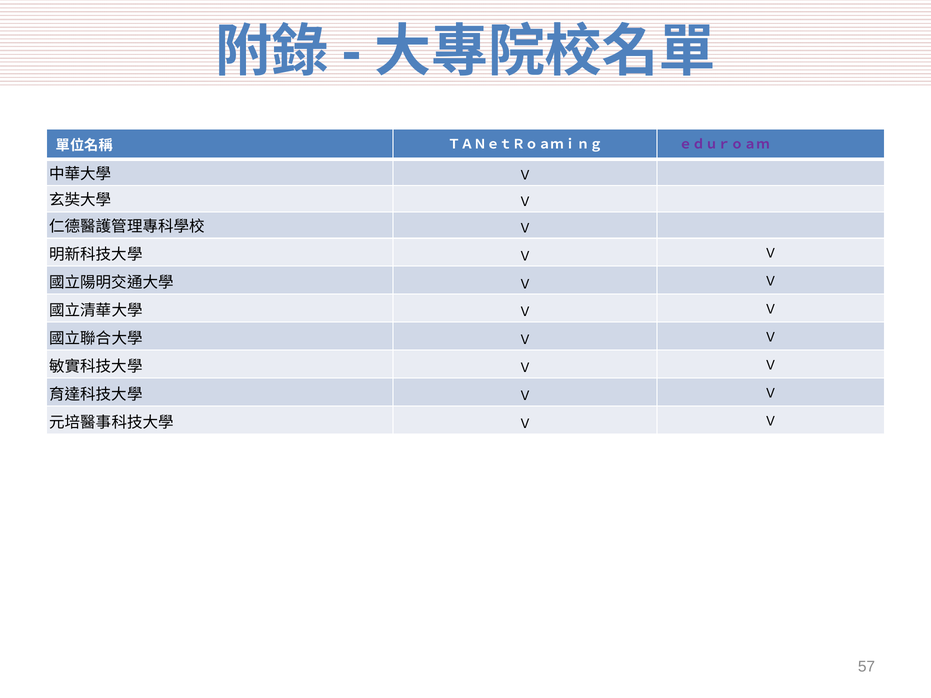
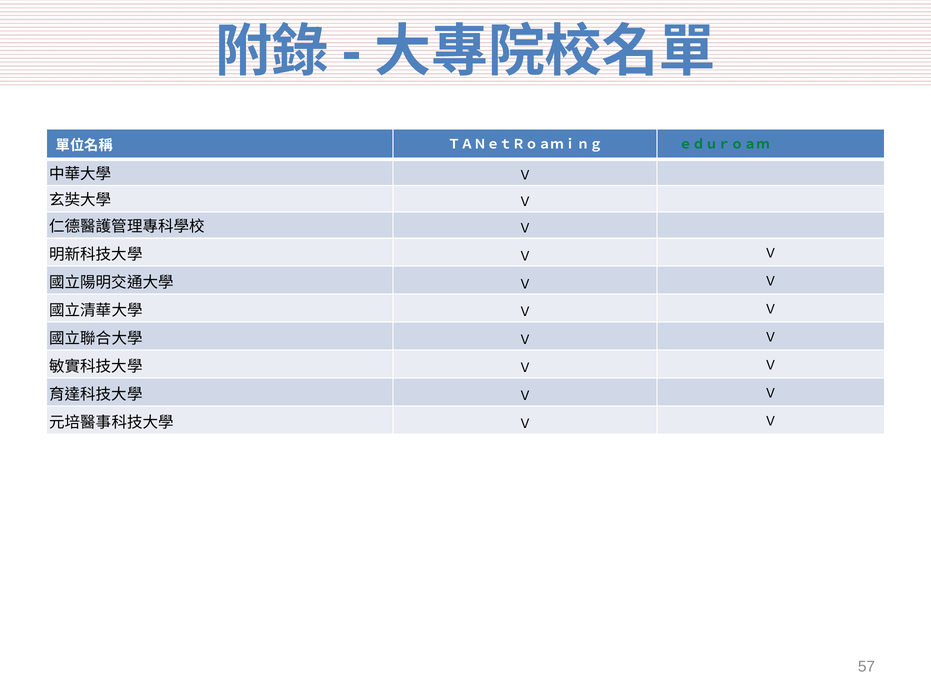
ｅｄｕｒｏａｍ colour: purple -> green (724, 144)
